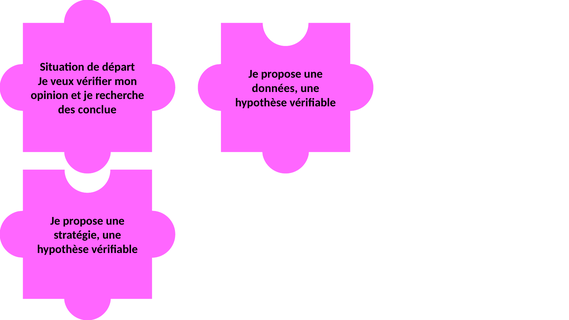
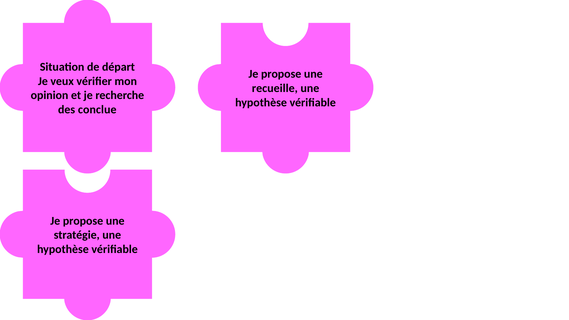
données: données -> recueille (275, 88)
